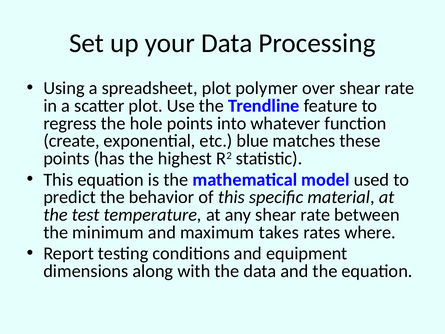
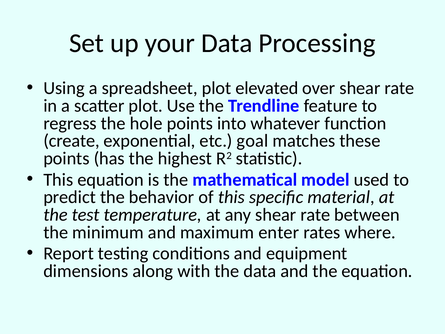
polymer: polymer -> elevated (267, 88)
blue: blue -> goal (252, 141)
takes: takes -> enter (279, 232)
